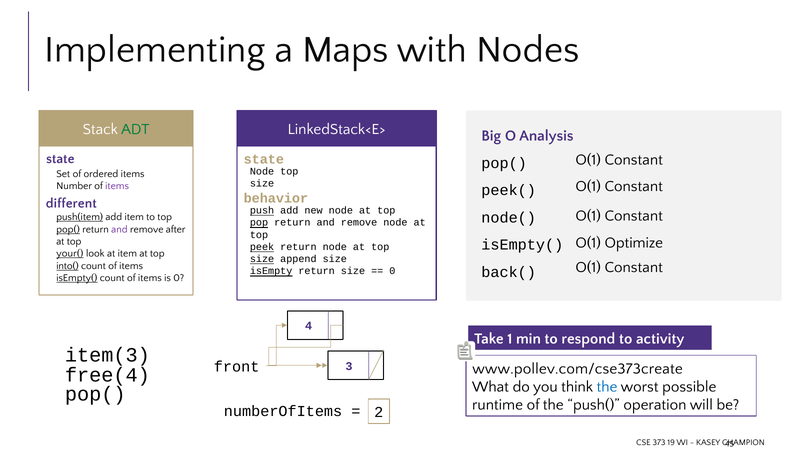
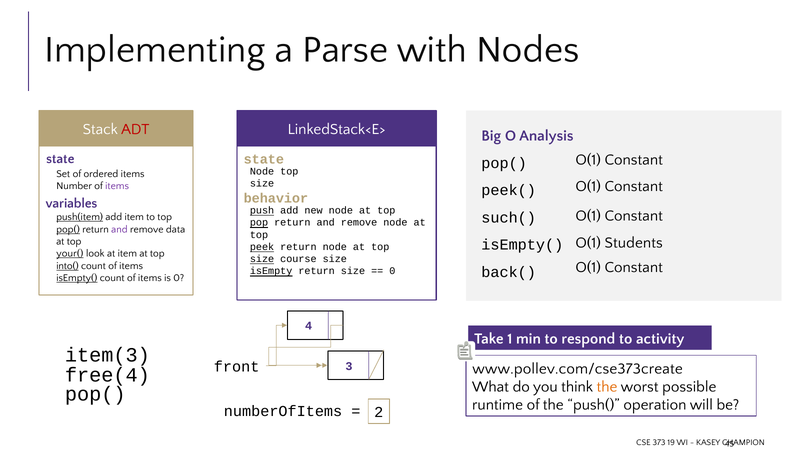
Maps: Maps -> Parse (345, 50)
ADT colour: green -> red (135, 129)
different: different -> variables (71, 203)
node(: node( -> such( (509, 218)
after: after -> data (176, 229)
Optimize: Optimize -> Students (634, 243)
append: append -> course (298, 259)
the colour: blue -> orange (607, 387)
